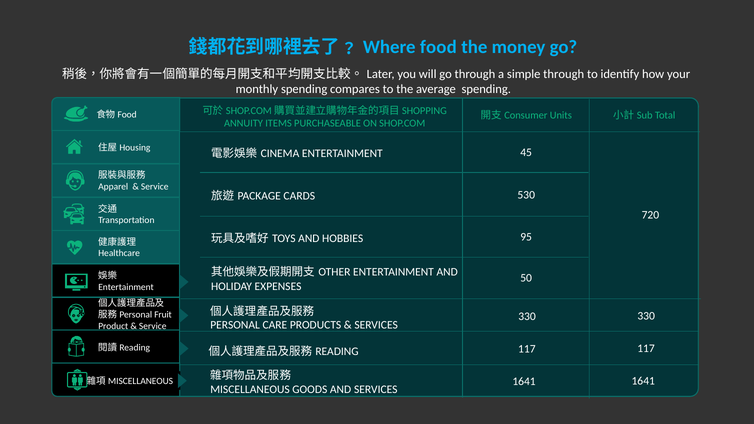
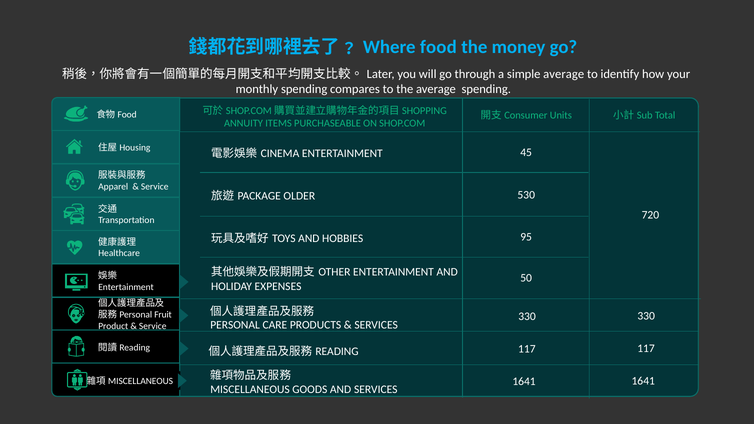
simple through: through -> average (564, 74)
CARDS: CARDS -> OLDER (299, 196)
